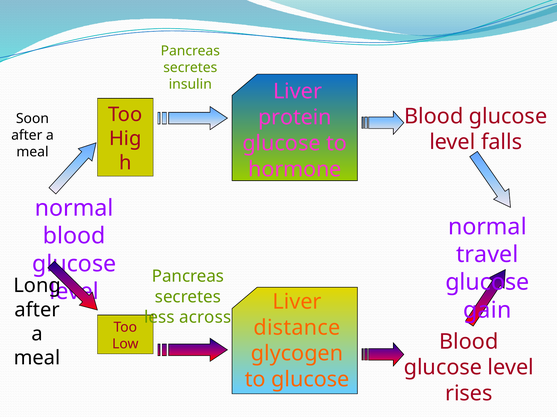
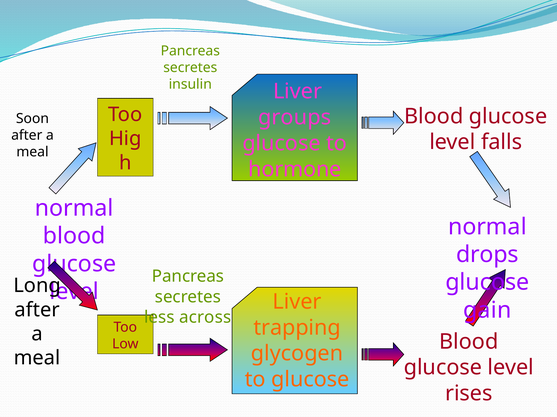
protein: protein -> groups (295, 118)
travel: travel -> drops (487, 255)
distance: distance -> trapping (297, 328)
